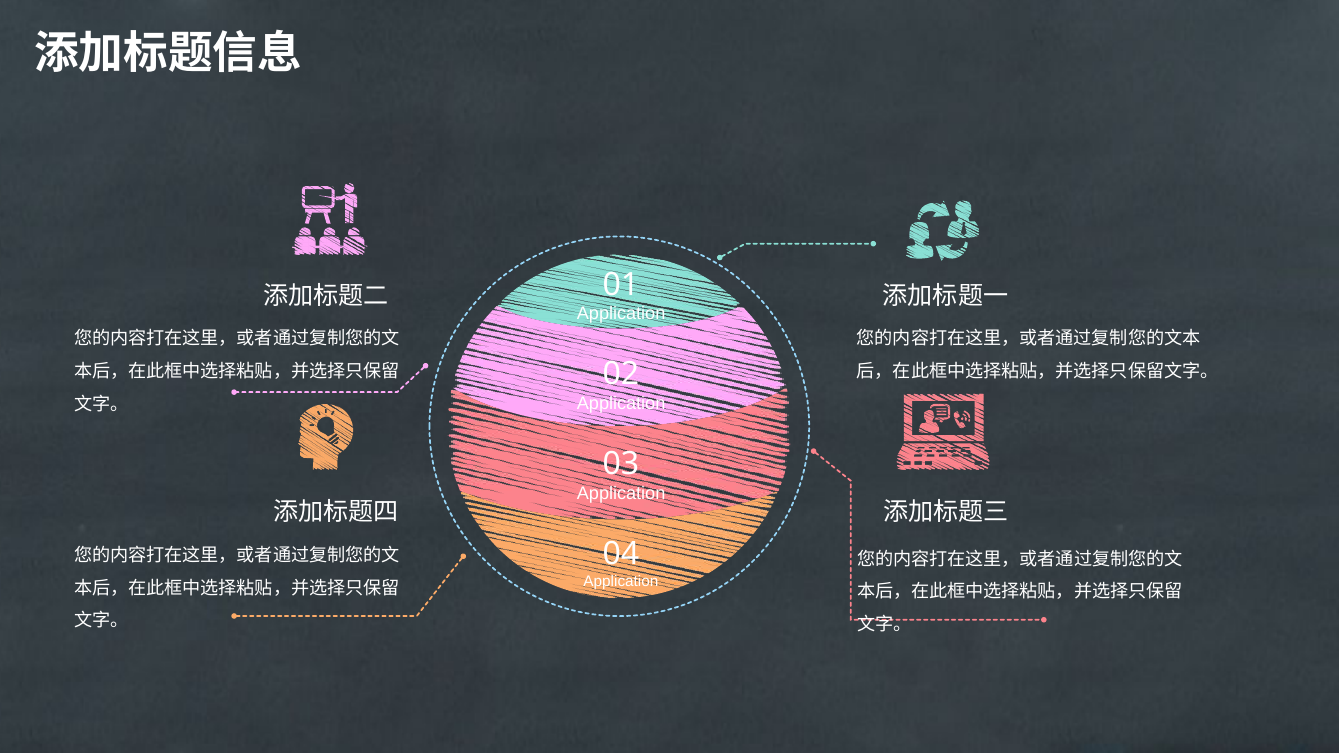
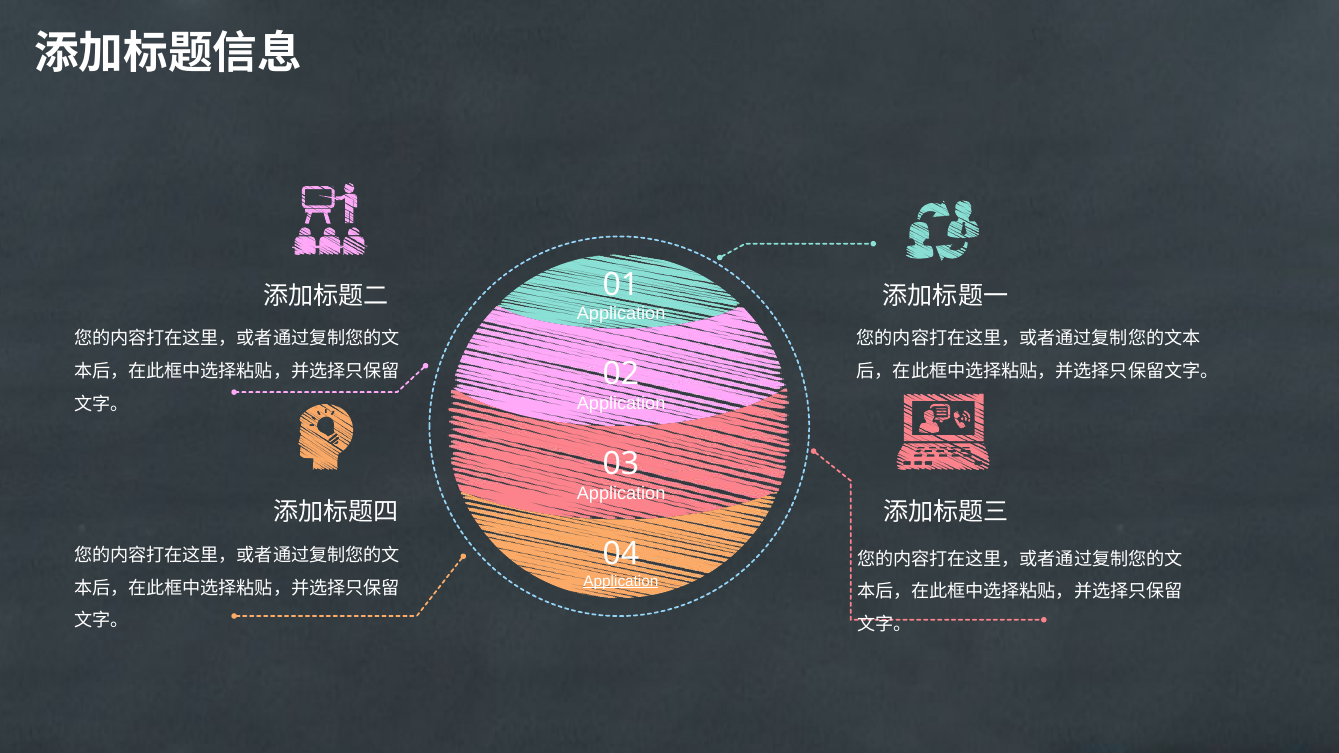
Application underline: none -> present (621, 581)
